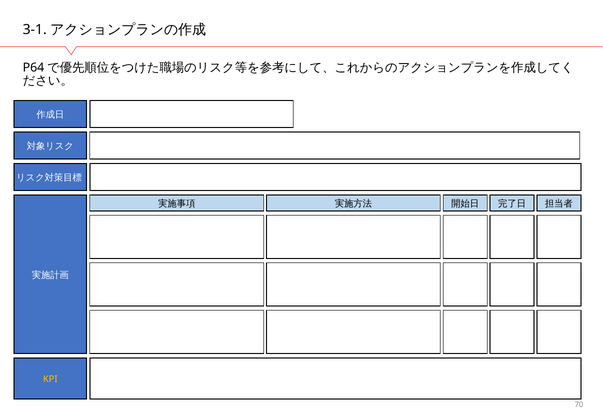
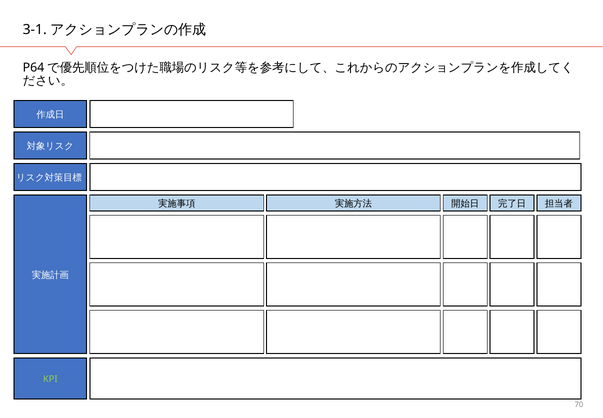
KPI colour: yellow -> light green (50, 379)
